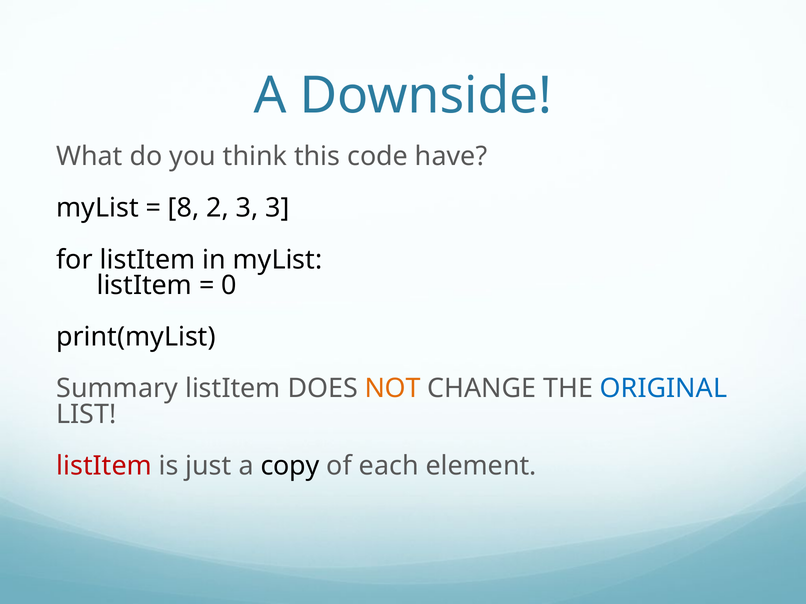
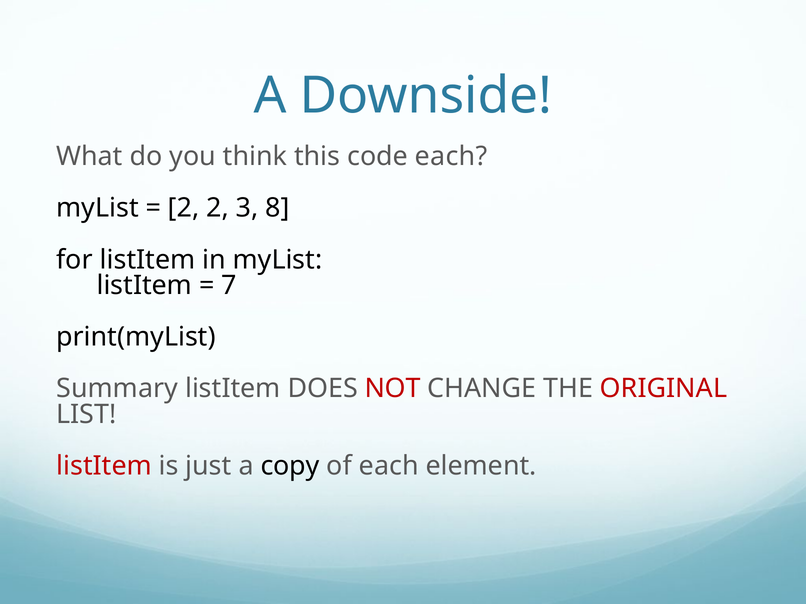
code have: have -> each (451, 157)
8: 8 -> 2 (184, 208)
3 3: 3 -> 8 (278, 208)
0: 0 -> 7 (229, 286)
NOT colour: orange -> red (393, 389)
ORIGINAL colour: blue -> red (664, 389)
